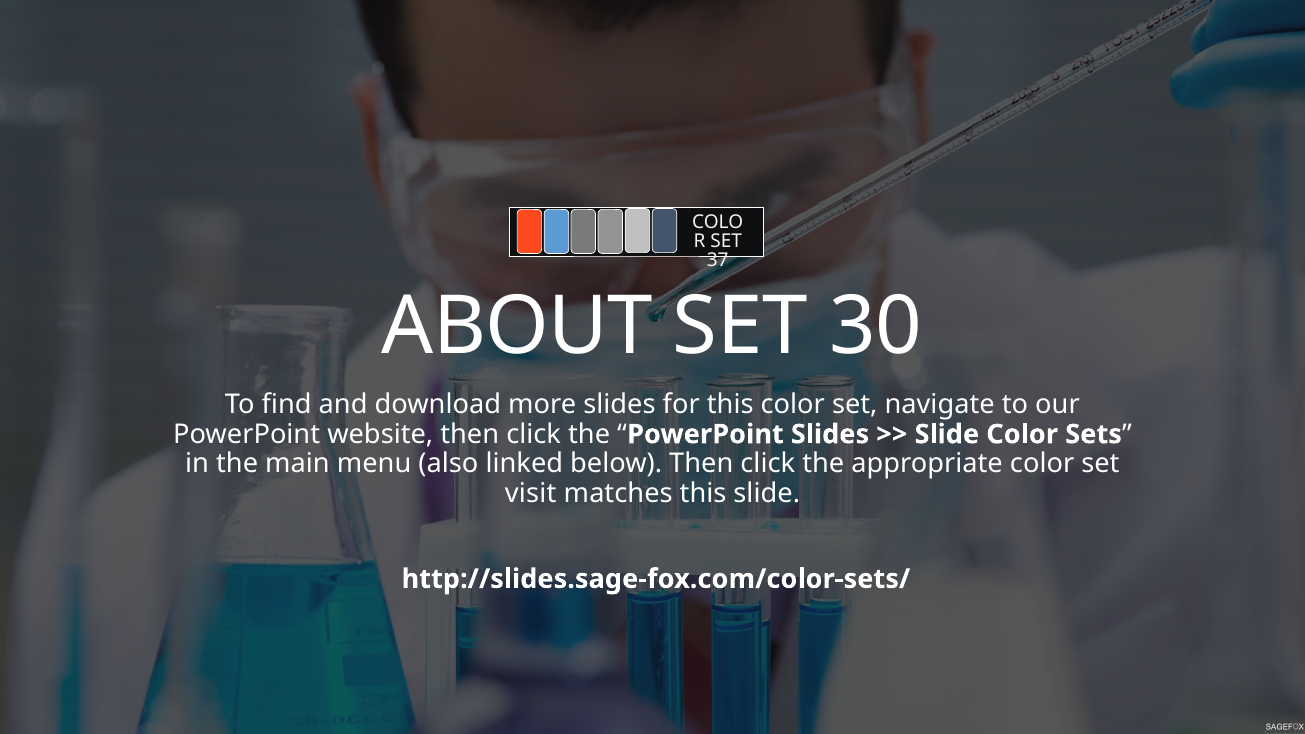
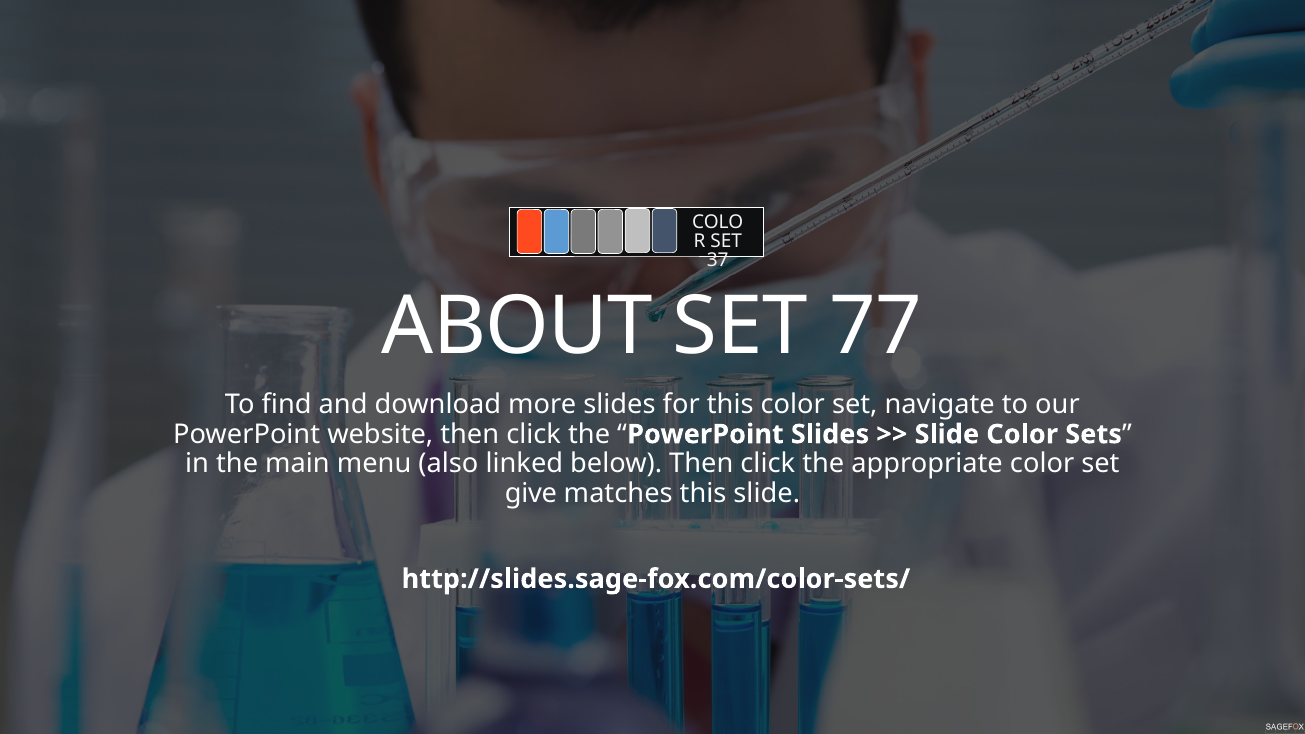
30: 30 -> 77 (876, 326)
visit: visit -> give (531, 493)
